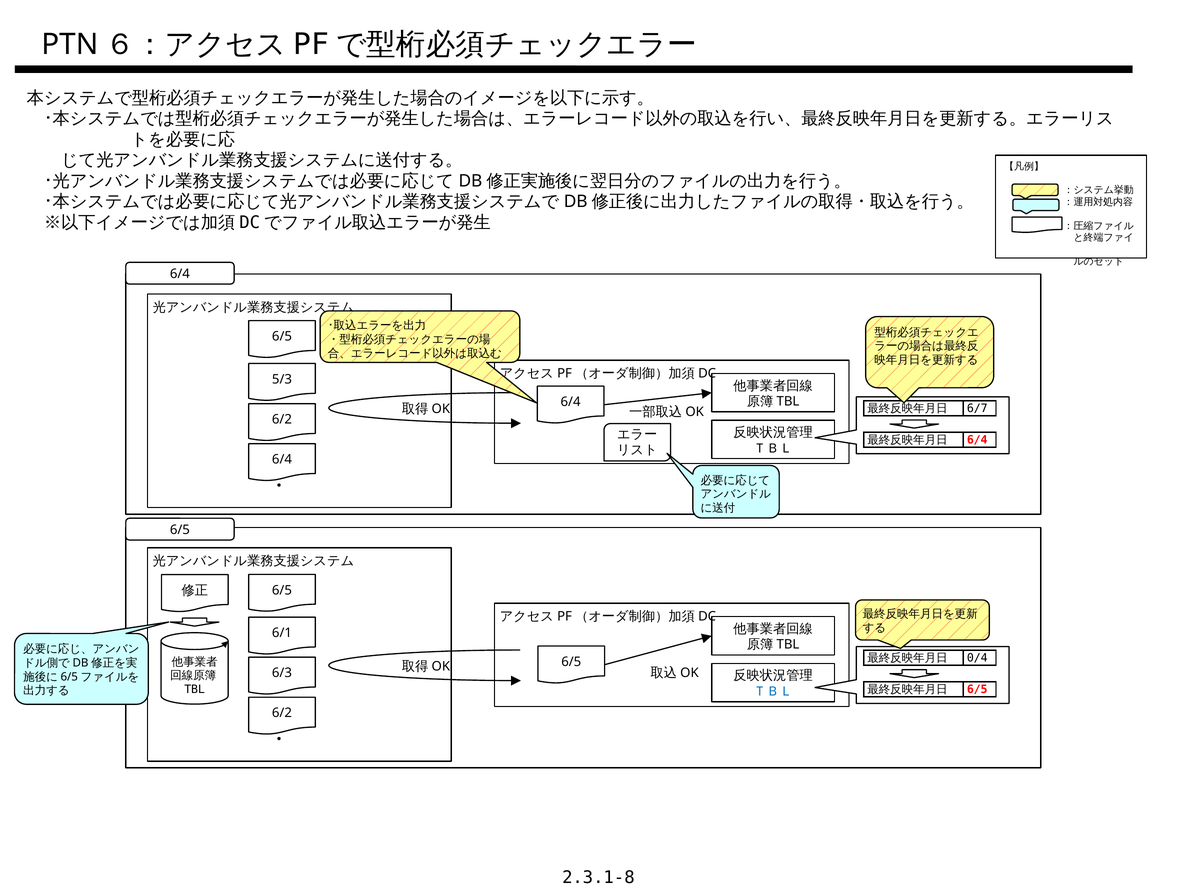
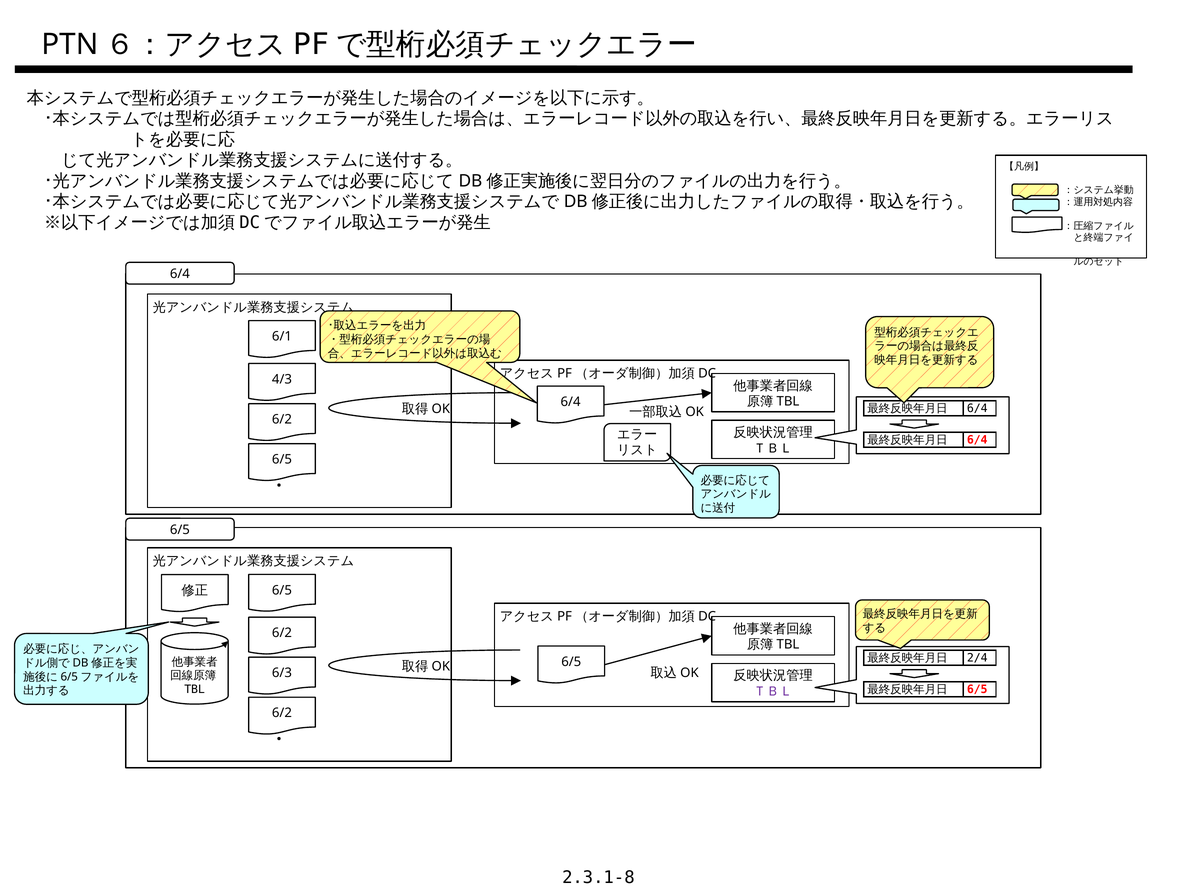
6/5: 6/5 -> 6/1 (282, 337)
5/3: 5/3 -> 4/3 (282, 379)
6/7: 6/7 -> 6/4 (977, 409)
6/4: 6/4 -> 6/5 (282, 460)
6/1: 6/1 -> 6/2 (282, 633)
0/4: 0/4 -> 2/4 (977, 658)
ＴＢＬ colour: blue -> purple (773, 692)
